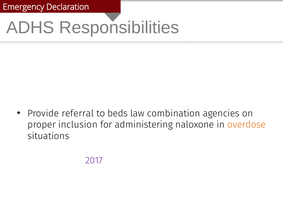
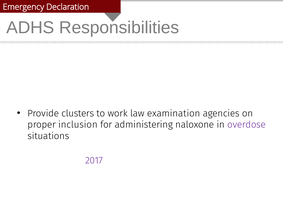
referral: referral -> clusters (78, 113)
beds: beds -> work (118, 113)
law combination: combination -> examination (174, 113)
overdose colour: orange -> purple (247, 125)
